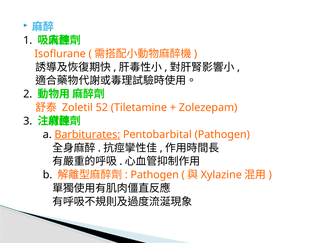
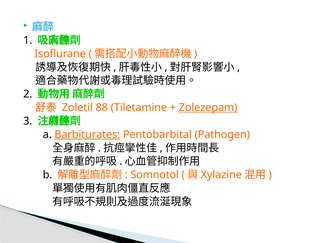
52: 52 -> 88 (102, 107)
Zolezepam underline: none -> present (208, 107)
Pathogen: Pathogen -> Somnotol (155, 174)
